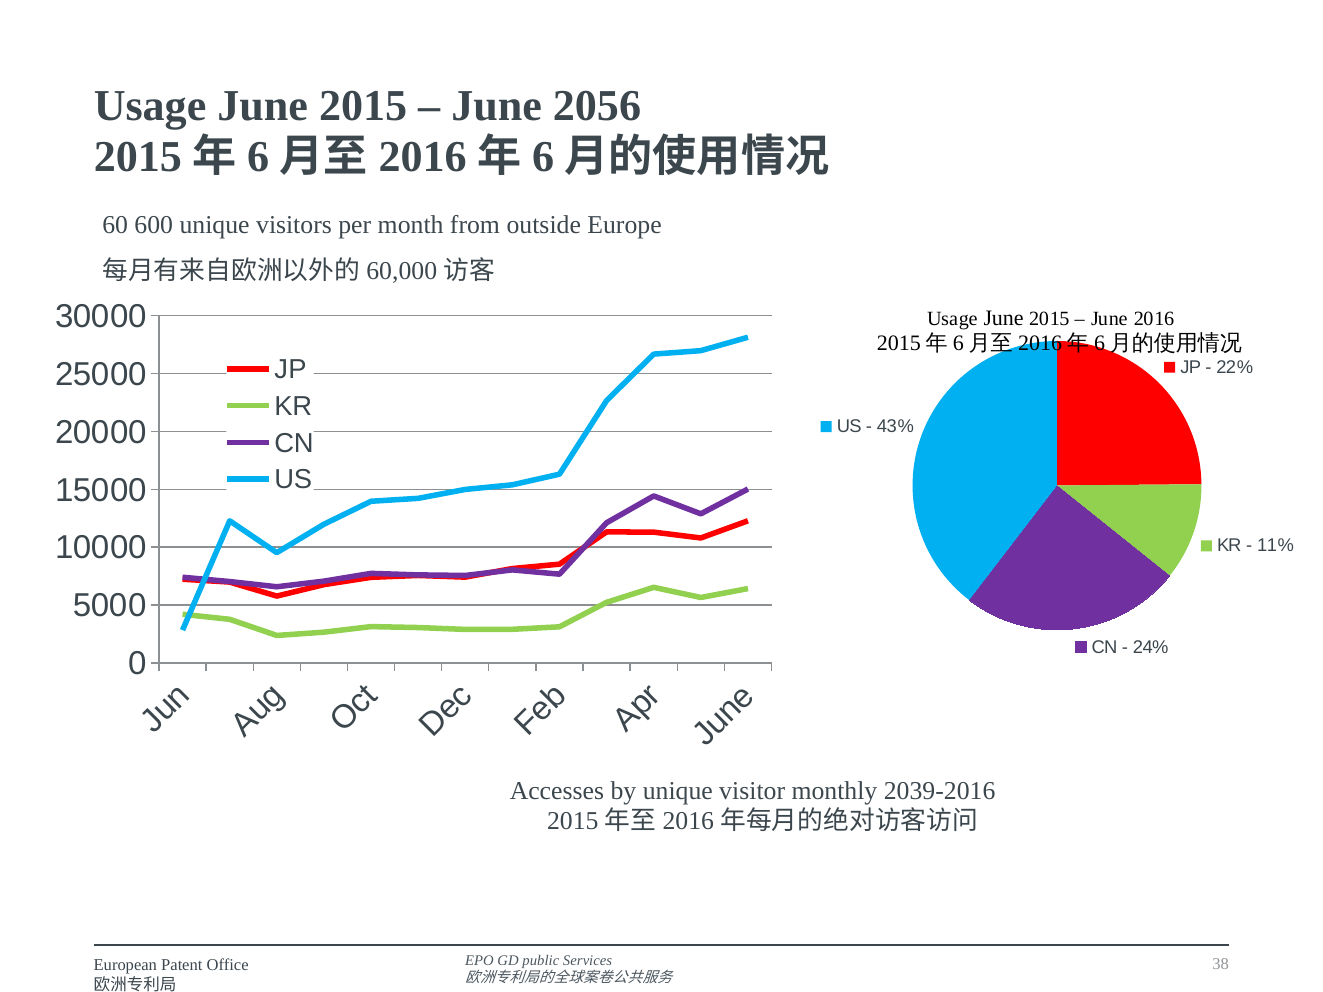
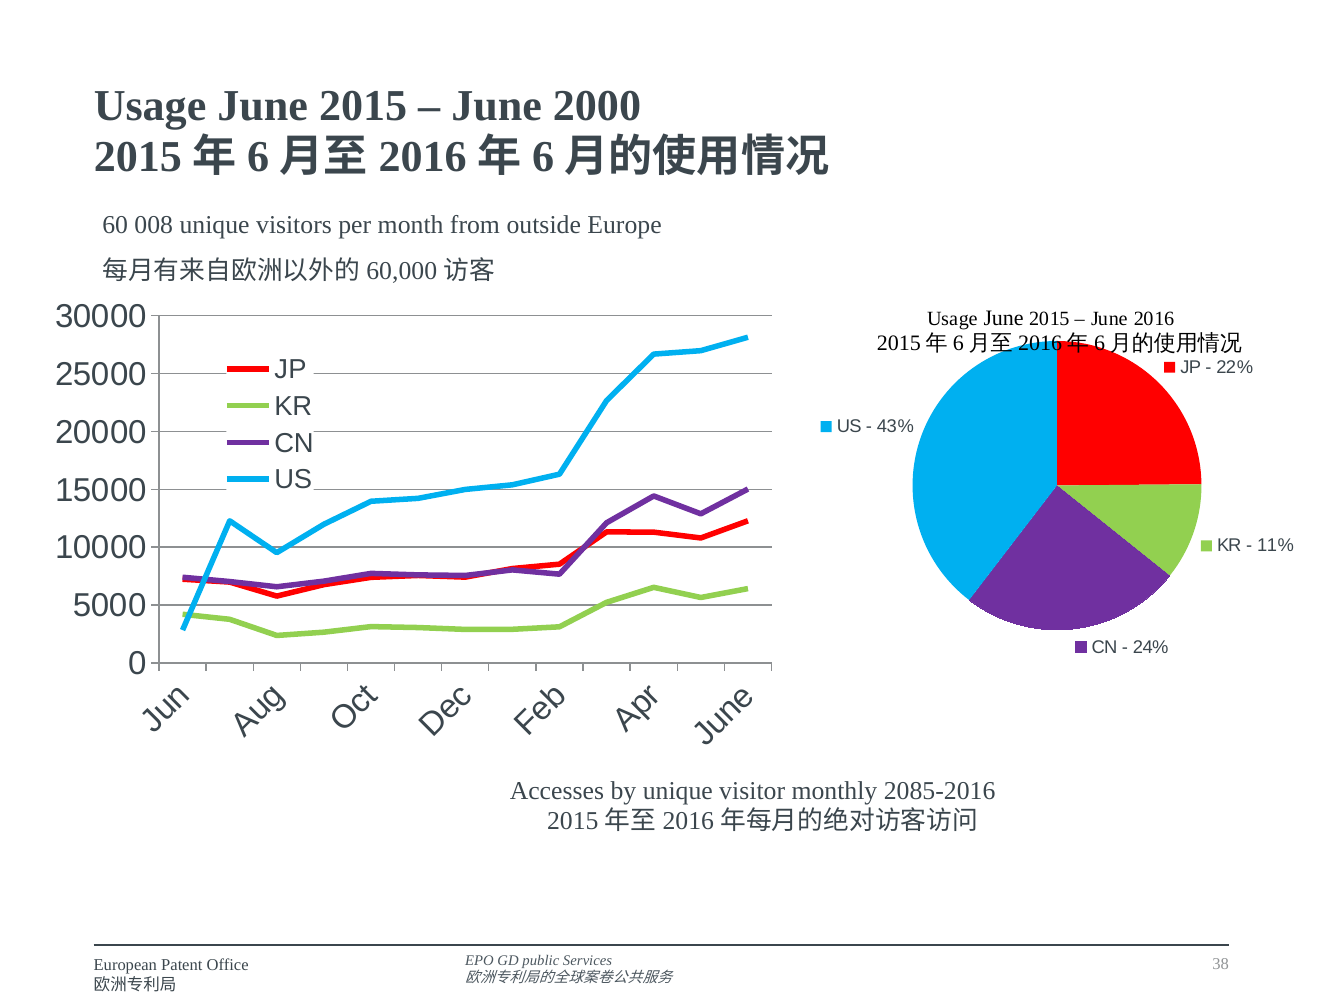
2056: 2056 -> 2000 (597, 106)
600: 600 -> 008 (154, 225)
2039-2016: 2039-2016 -> 2085-2016 (940, 791)
